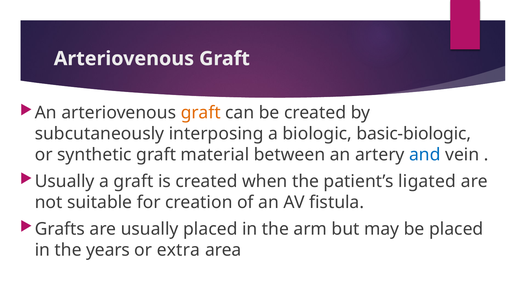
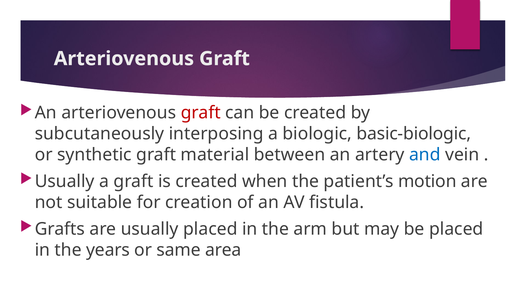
graft colour: orange -> red (201, 113)
ligated: ligated -> motion (427, 181)
extra: extra -> same (179, 250)
